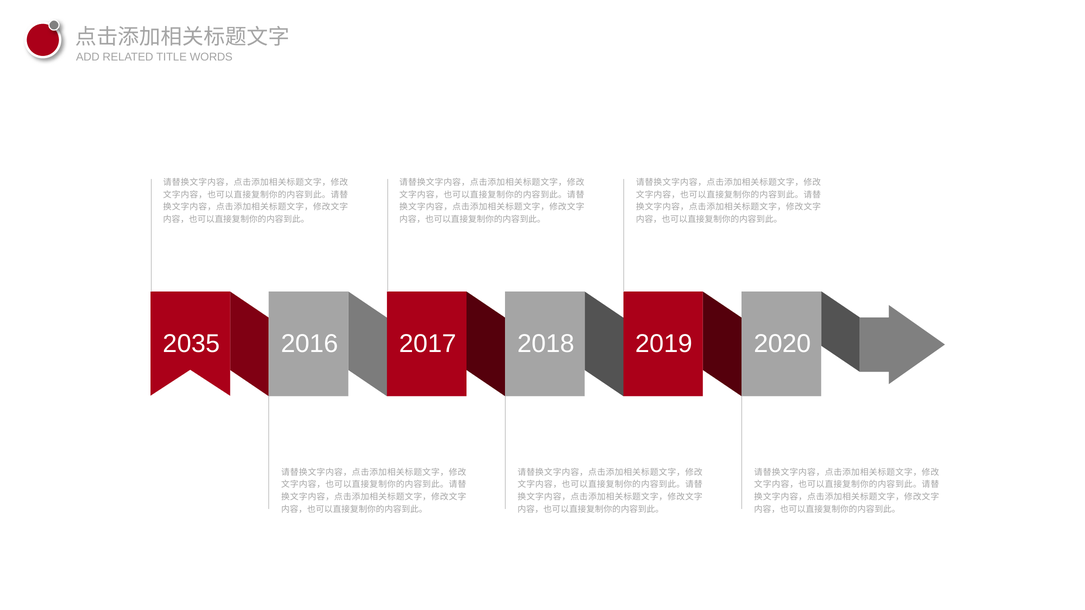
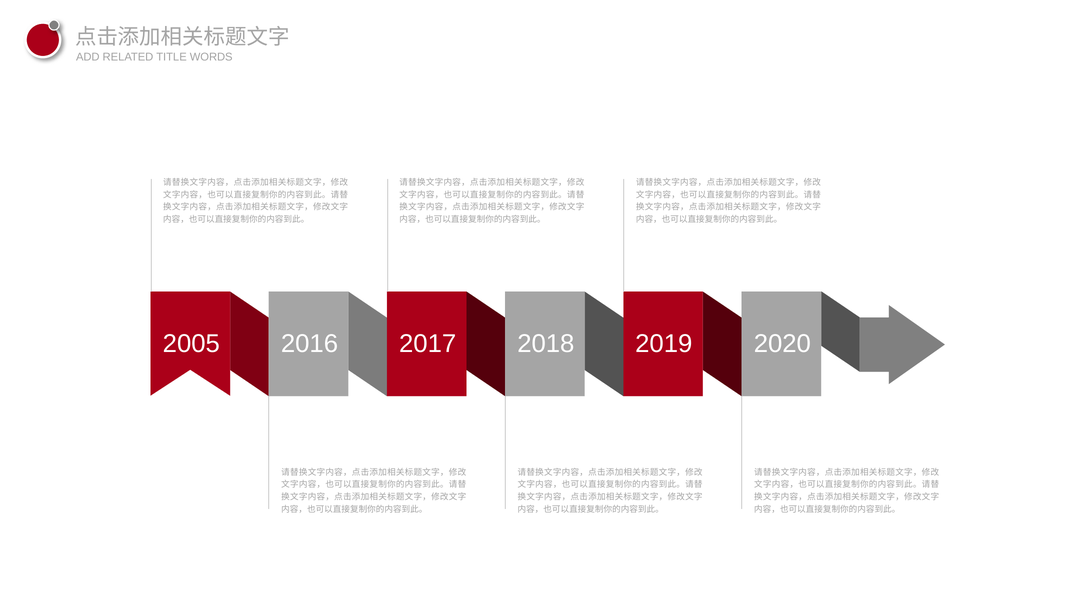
2035: 2035 -> 2005 (191, 344)
